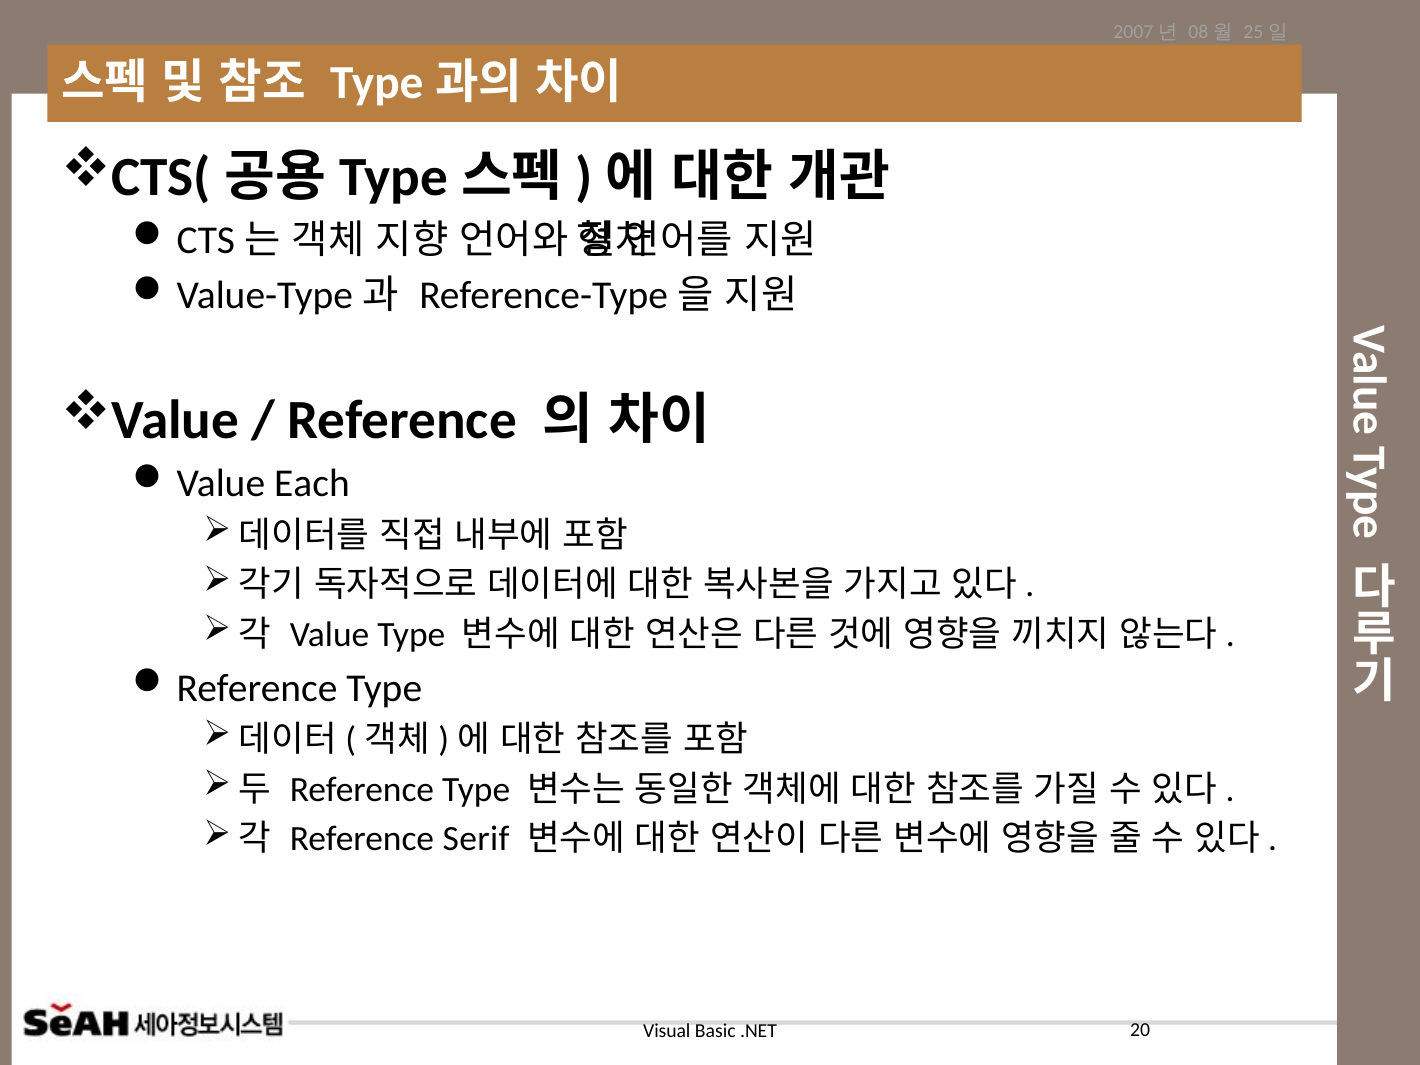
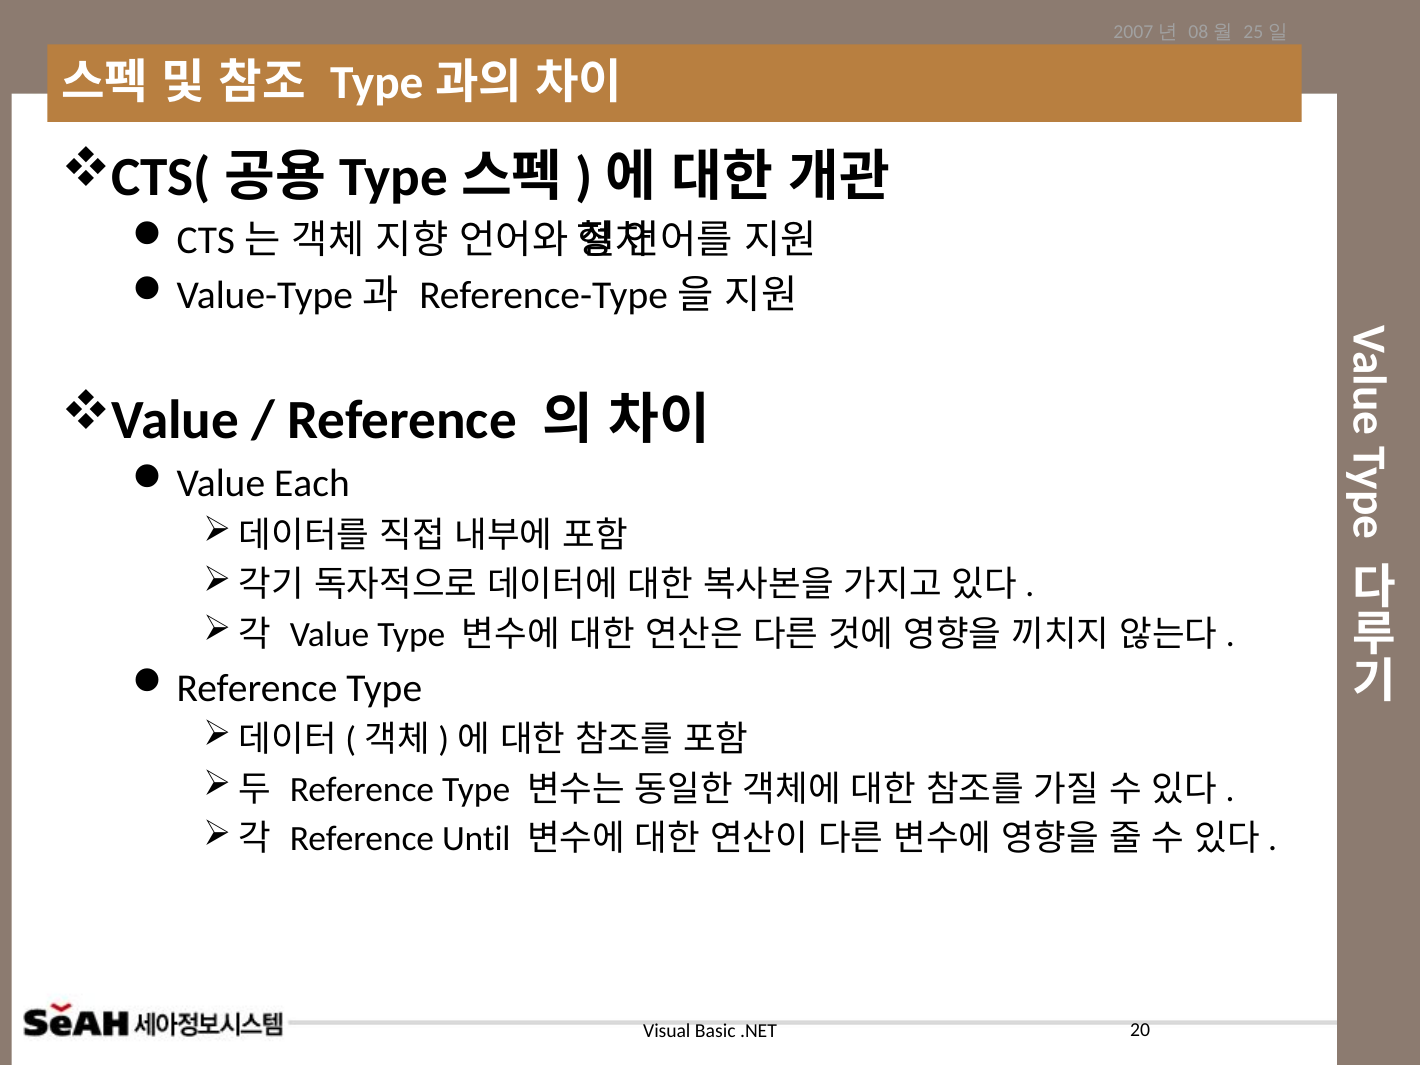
Serif: Serif -> Until (476, 839)
